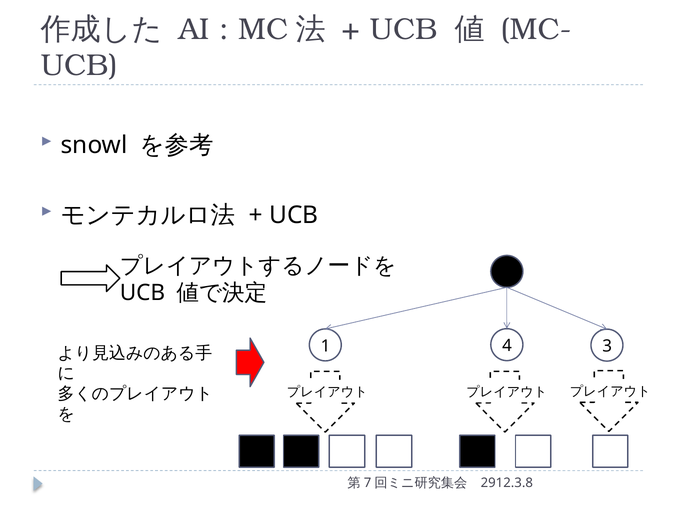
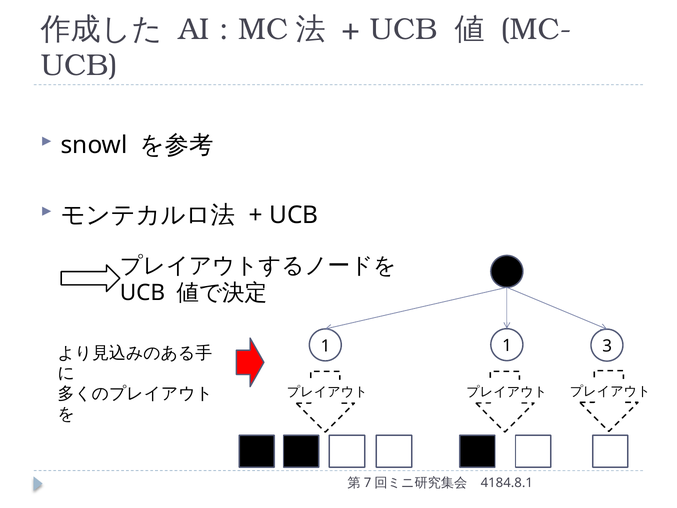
1 4: 4 -> 1 (507, 346)
2912.3.8: 2912.3.8 -> 4184.8.1 (507, 483)
